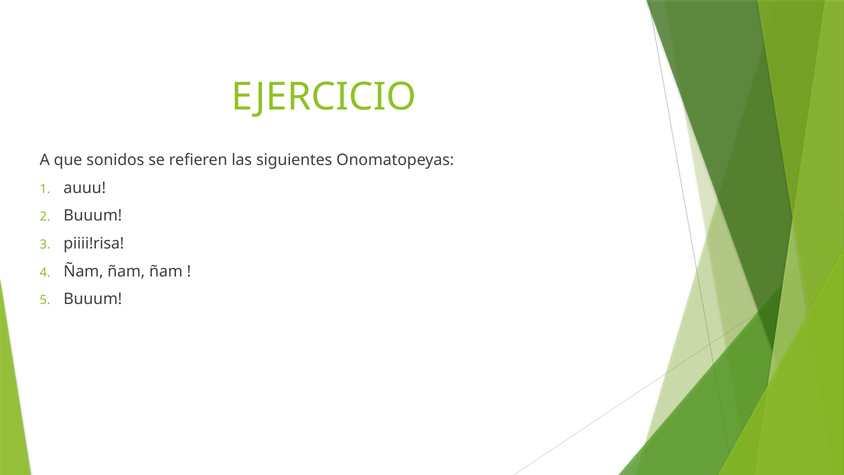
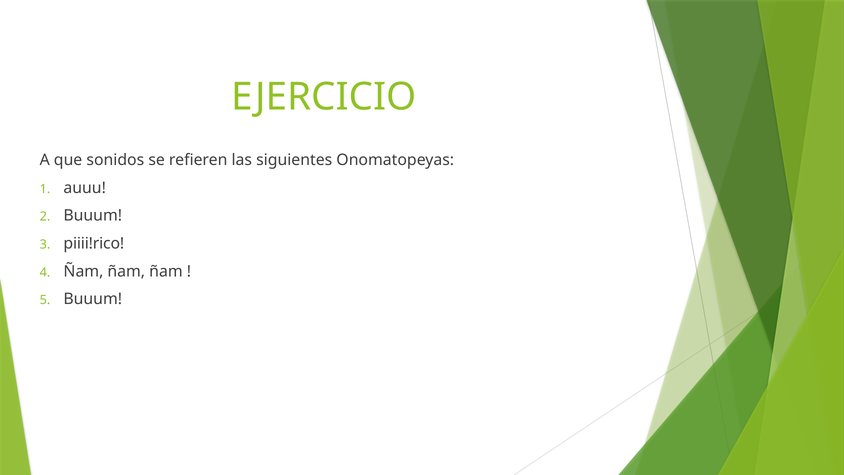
piiii!risa: piiii!risa -> piiii!rico (94, 243)
